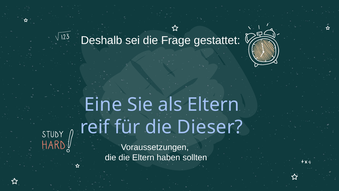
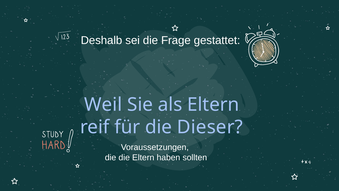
Eine: Eine -> Weil (103, 104)
